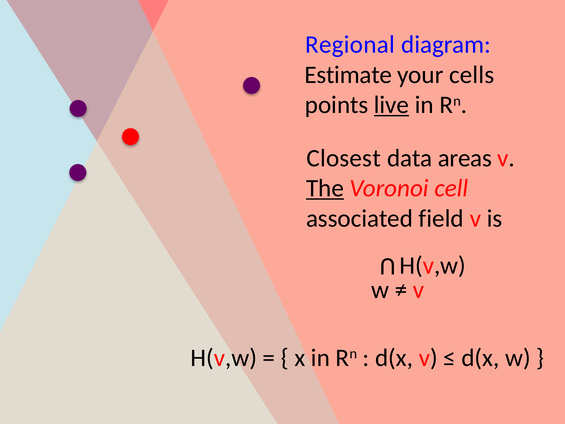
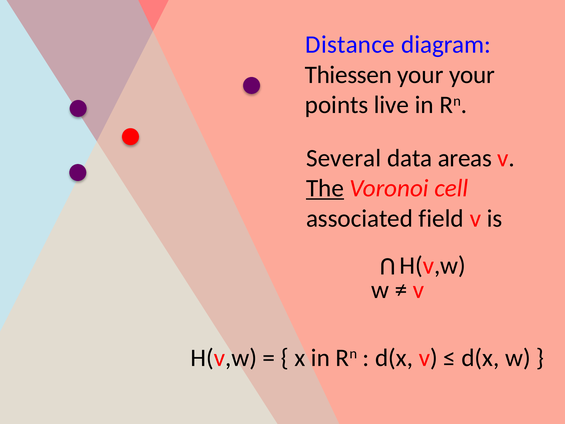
Regional: Regional -> Distance (350, 45)
Estimate: Estimate -> Thiessen (348, 75)
your cells: cells -> your (472, 75)
live underline: present -> none (391, 105)
Closest: Closest -> Several (344, 158)
